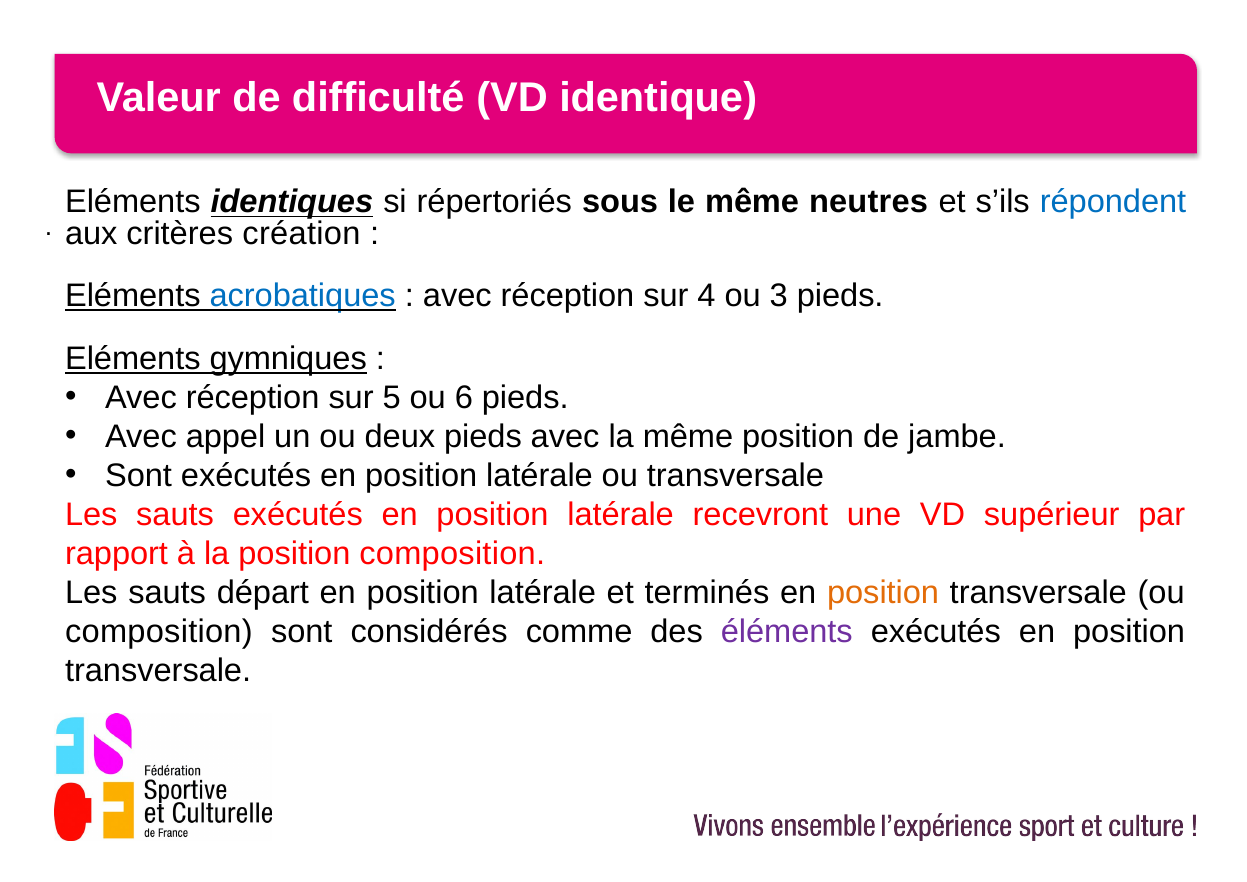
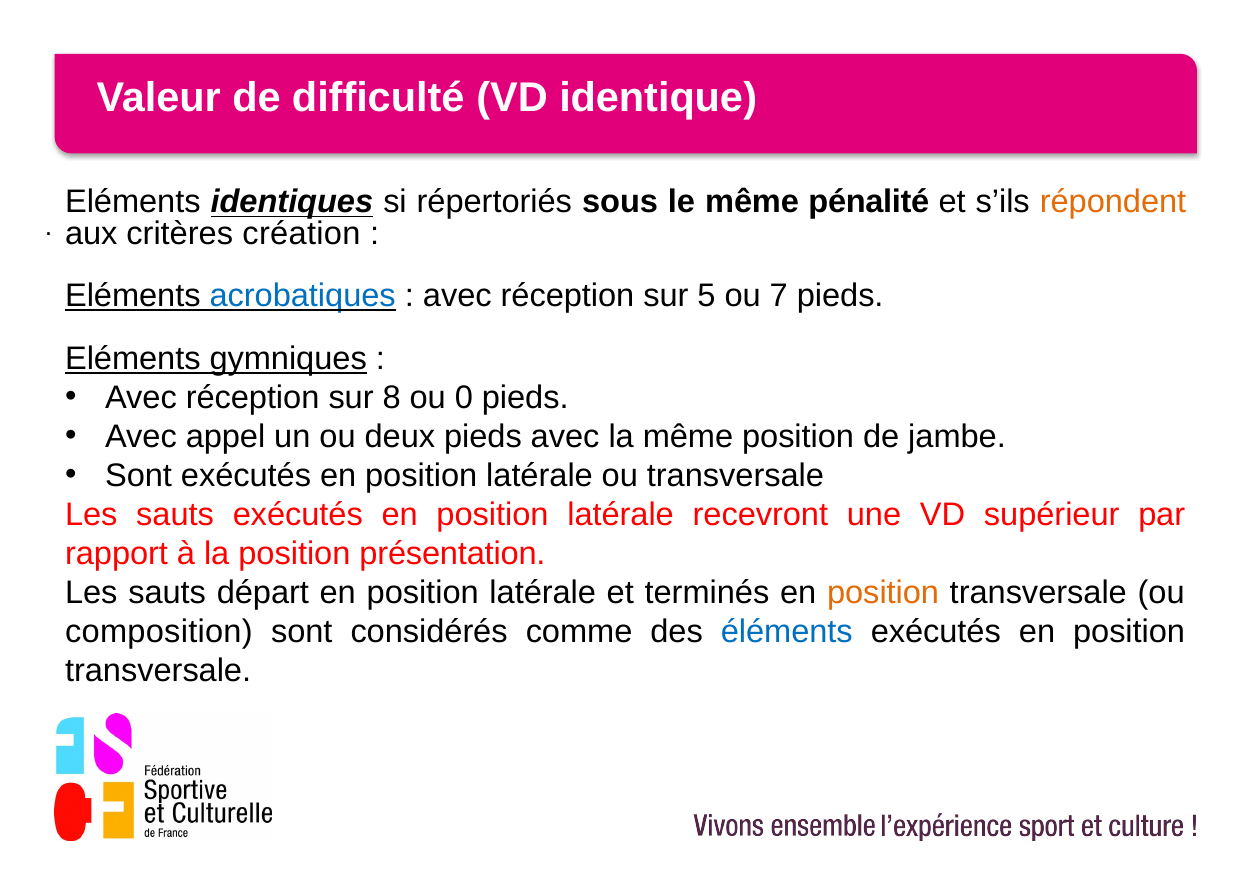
neutres: neutres -> pénalité (869, 202)
répondent colour: blue -> orange (1113, 202)
4: 4 -> 5 (707, 296)
3: 3 -> 7 (779, 296)
5: 5 -> 8 (392, 397)
6: 6 -> 0 (464, 397)
position composition: composition -> présentation (452, 554)
éléments colour: purple -> blue (787, 632)
